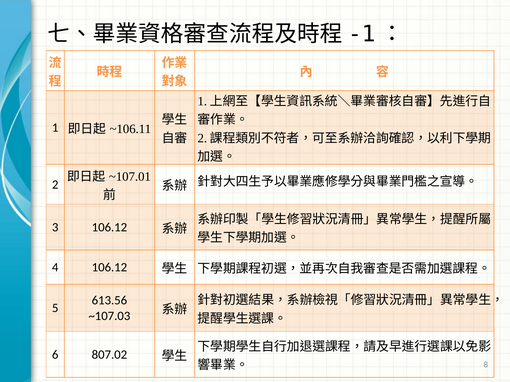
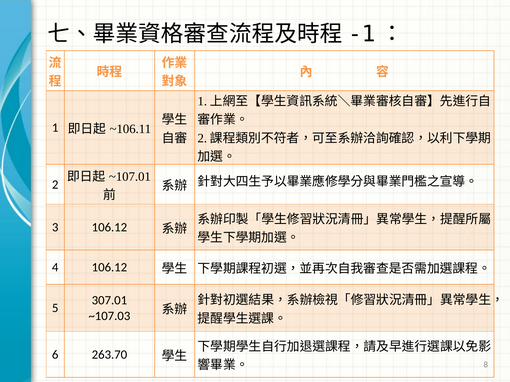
613.56: 613.56 -> 307.01 (109, 301)
807.02: 807.02 -> 263.70 (109, 355)
